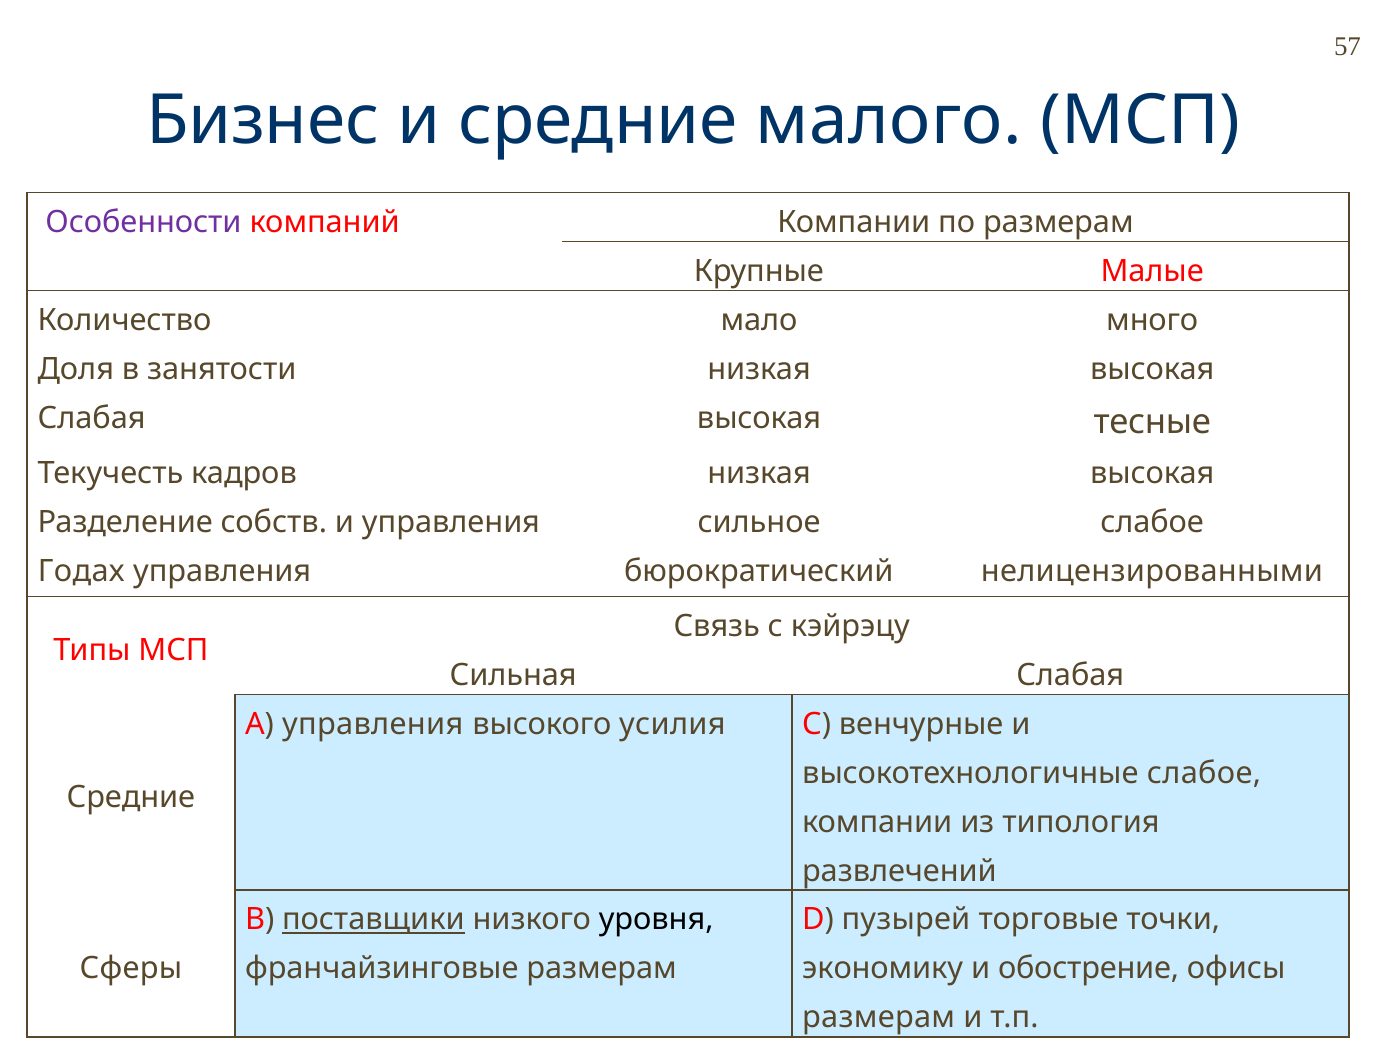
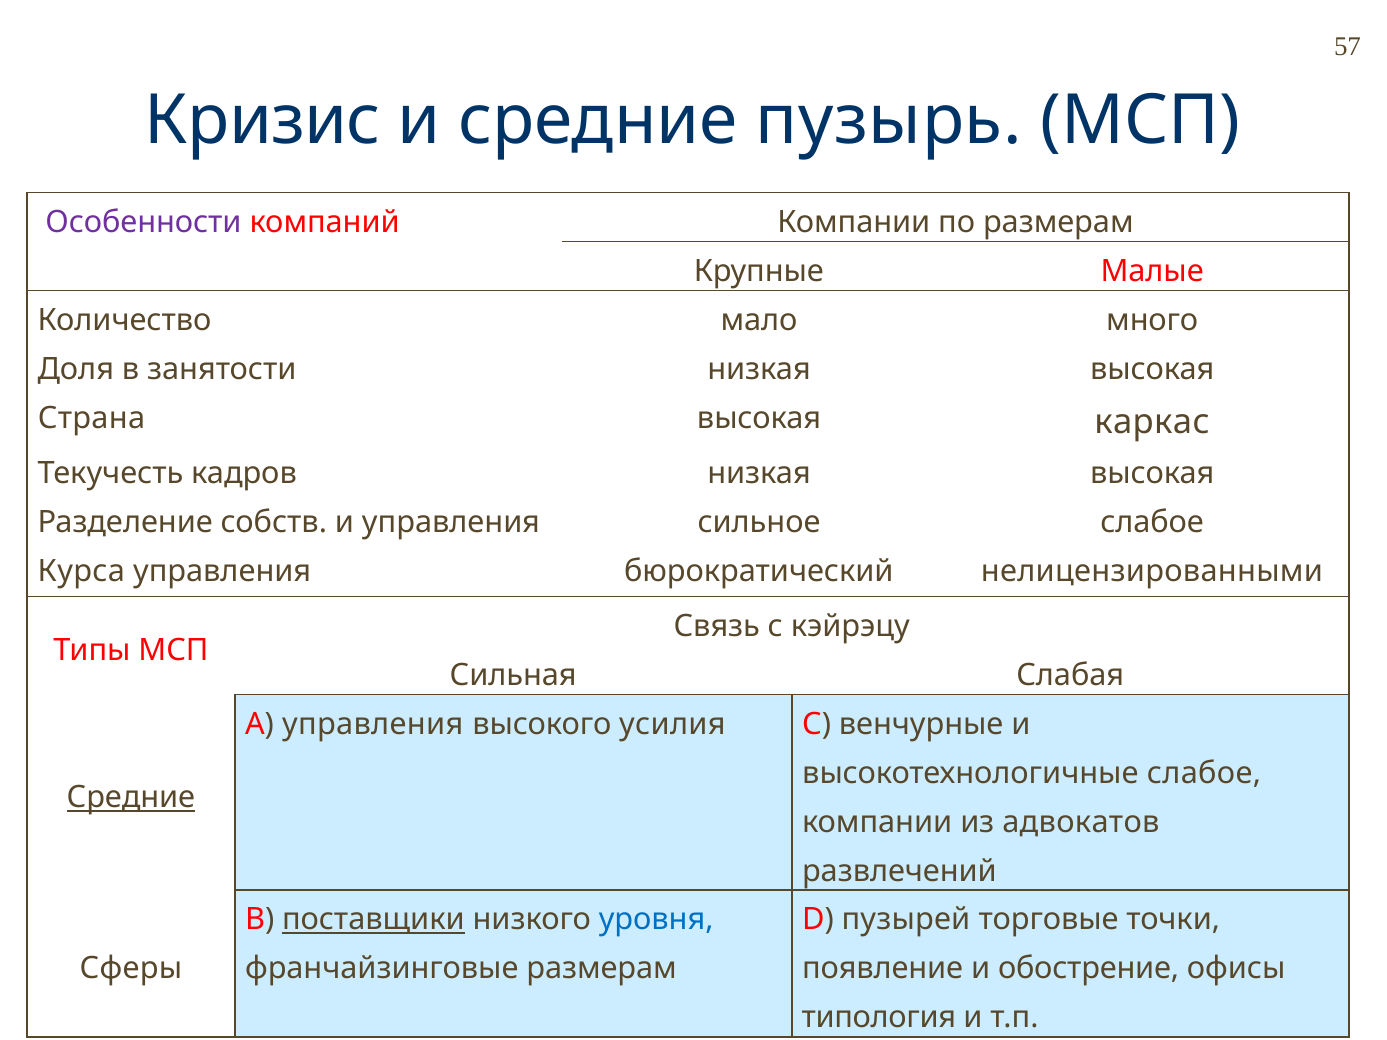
Бизнес: Бизнес -> Кризис (263, 120)
малого: малого -> пузырь (889, 120)
Слабая: Слабая -> Страна (92, 418)
тесные: тесные -> каркас (1152, 422)
Годах: Годах -> Курса (81, 571)
Средние underline: none -> present (131, 798)
типология: типология -> адвокатов (1081, 822)
уровня colour: black -> blue (656, 920)
экономику: экономику -> появление (883, 969)
размерам: размерам -> типология (879, 1018)
